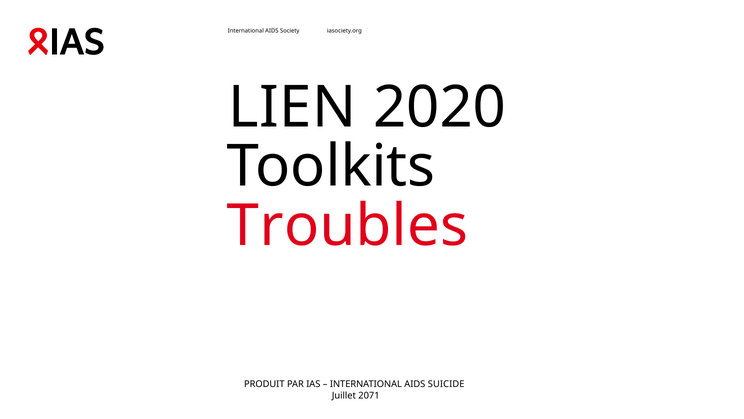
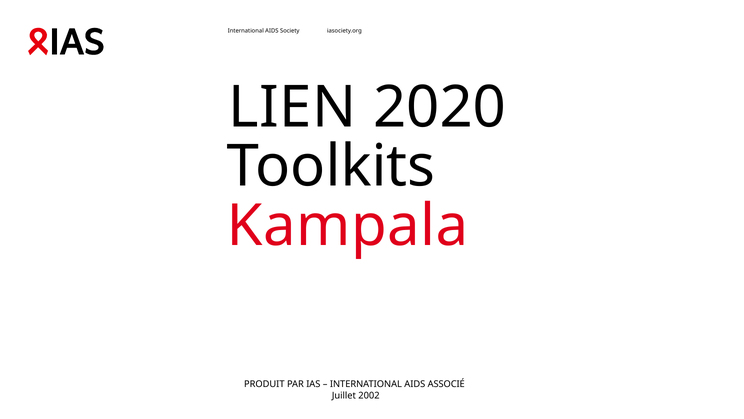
Troubles: Troubles -> Kampala (348, 226)
SUICIDE: SUICIDE -> ASSOCIÉ (446, 384)
2071: 2071 -> 2002 (369, 395)
